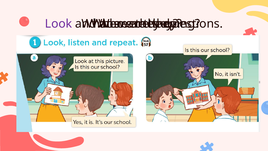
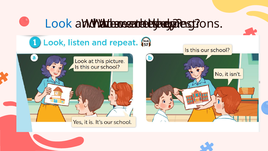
Look colour: purple -> blue (58, 24)
